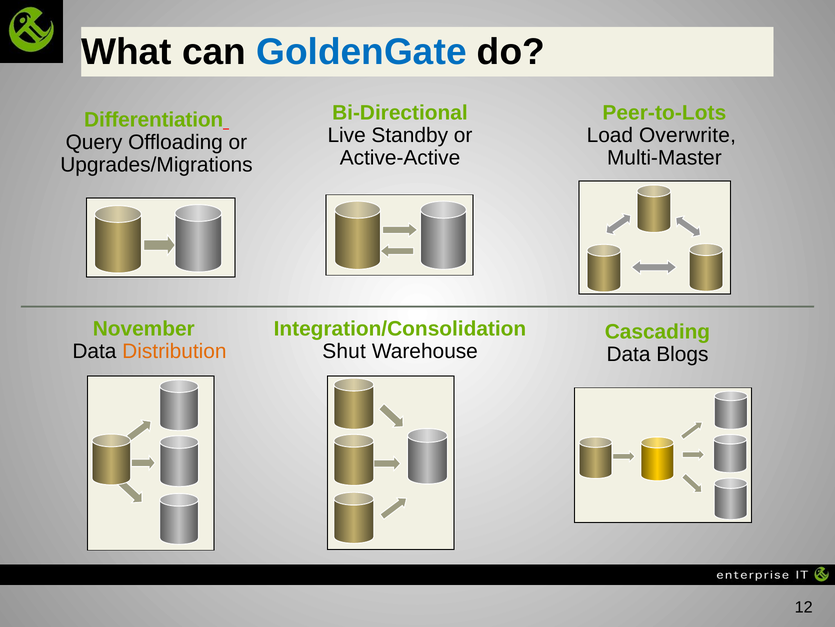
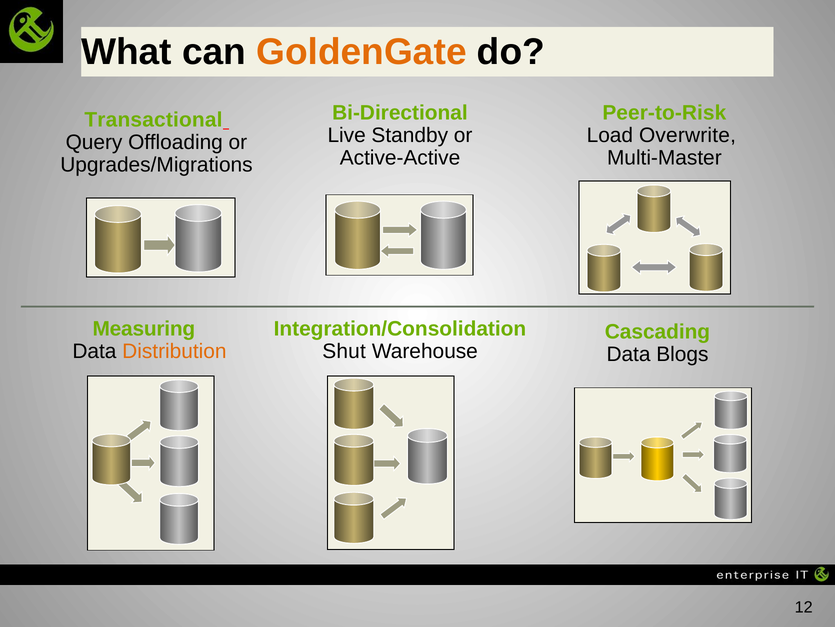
GoldenGate colour: blue -> orange (361, 52)
Peer-to-Lots: Peer-to-Lots -> Peer-to-Risk (664, 113)
Differentiation: Differentiation -> Transactional (153, 120)
November: November -> Measuring (144, 328)
